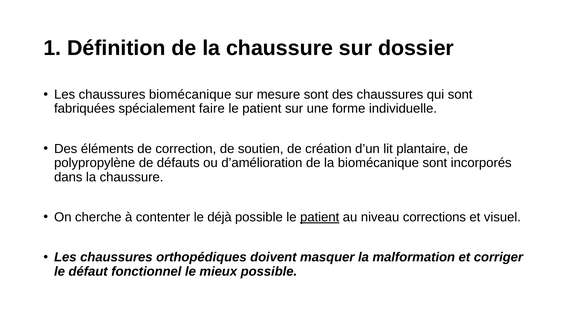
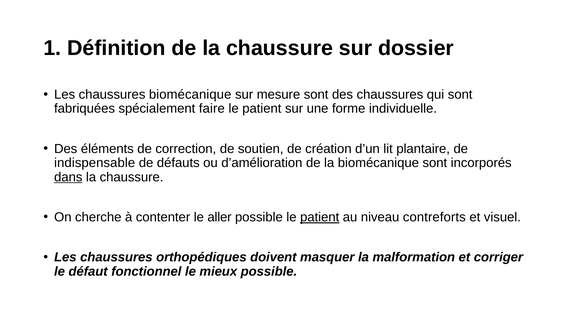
polypropylène: polypropylène -> indispensable (95, 163)
dans underline: none -> present (68, 177)
déjà: déjà -> aller (220, 217)
corrections: corrections -> contreforts (434, 217)
